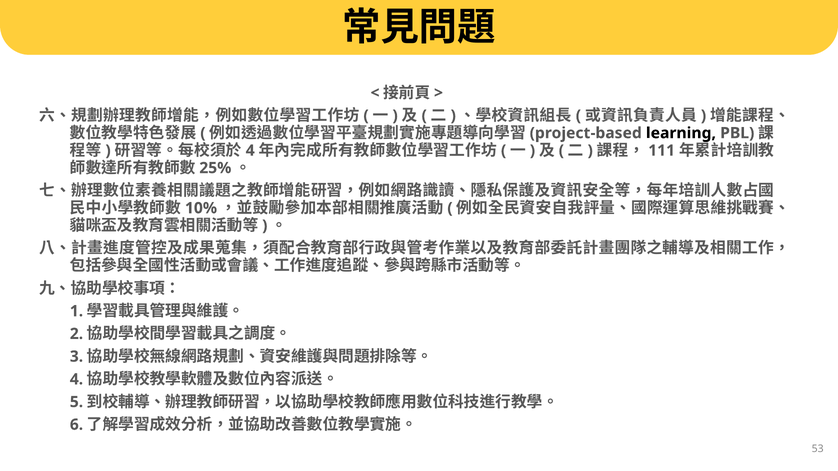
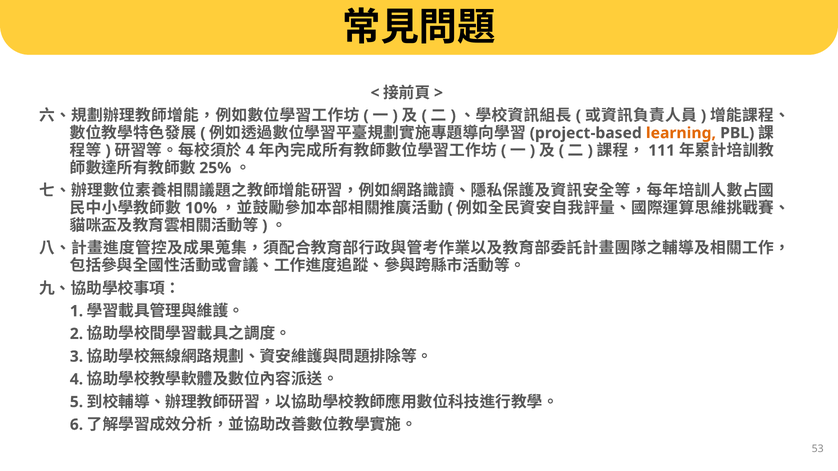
learning colour: black -> orange (681, 133)
